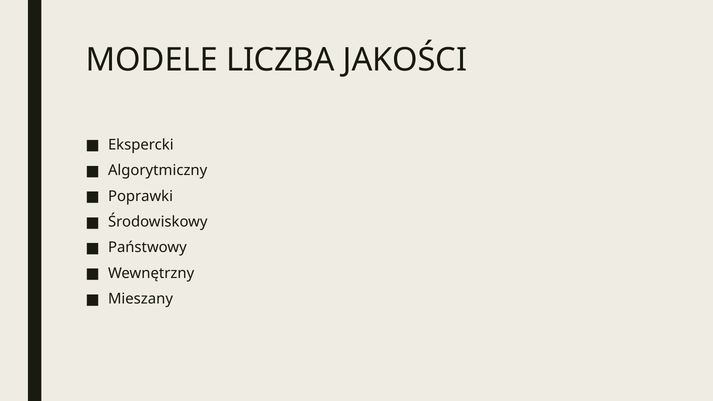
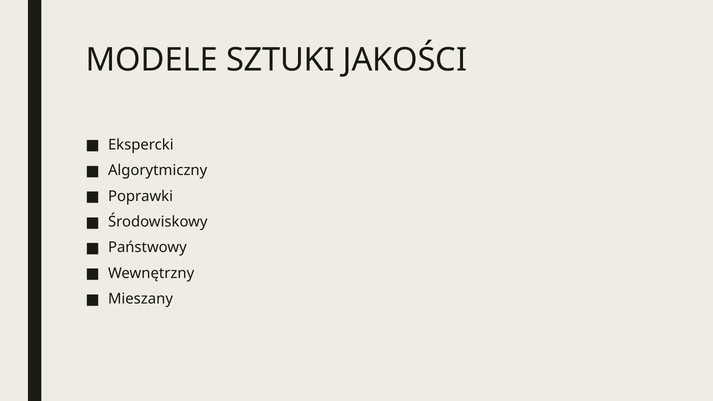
LICZBA: LICZBA -> SZTUKI (280, 60)
